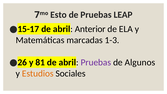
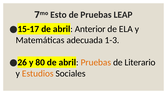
marcadas: marcadas -> adecuada (85, 40)
81: 81 -> 80 (40, 62)
Pruebas colour: purple -> orange (96, 62)
Algunos: Algunos -> Literario (140, 62)
